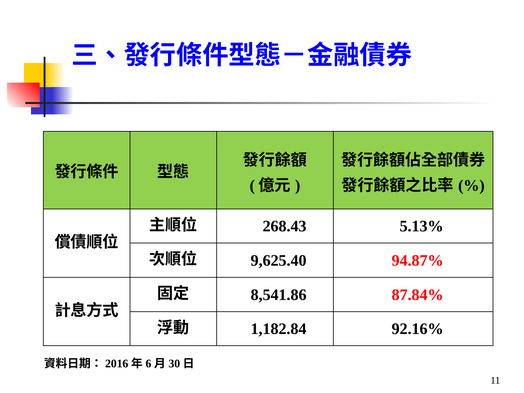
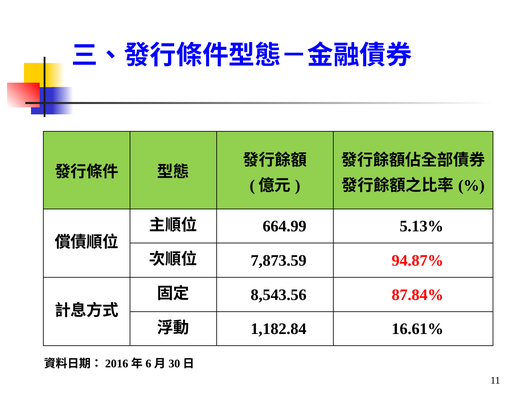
268.43: 268.43 -> 664.99 (285, 226)
9,625.40: 9,625.40 -> 7,873.59 (279, 261)
8,541.86: 8,541.86 -> 8,543.56 (279, 295)
92.16%: 92.16% -> 16.61% (418, 329)
